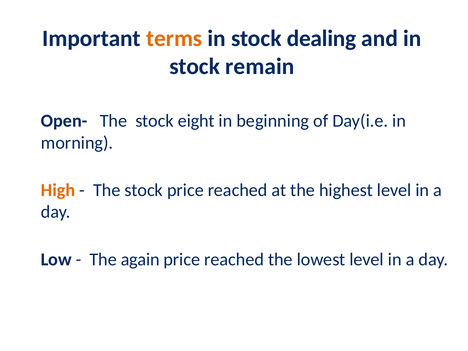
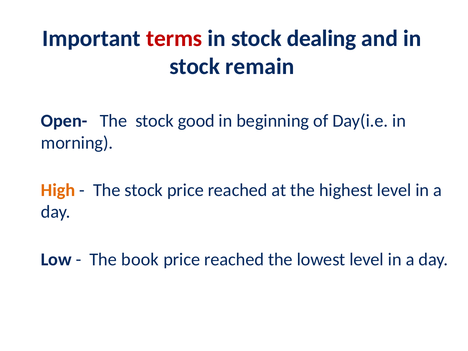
terms colour: orange -> red (174, 38)
eight: eight -> good (196, 121)
again: again -> book (140, 259)
